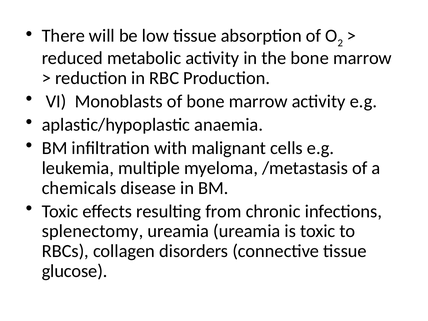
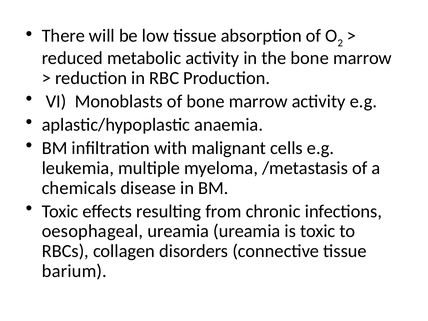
splenectomy: splenectomy -> oesophageal (92, 231)
glucose: glucose -> barium (74, 271)
